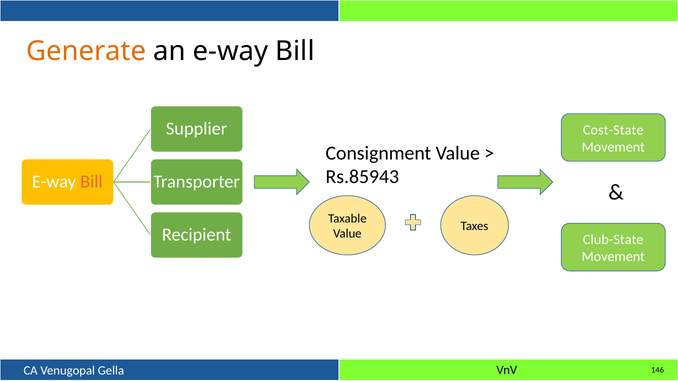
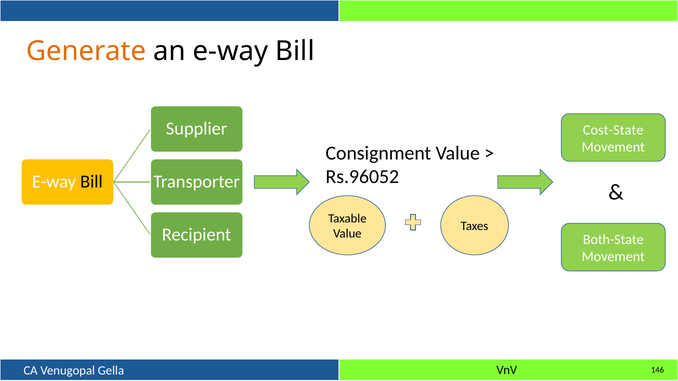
Rs.85943: Rs.85943 -> Rs.96052 (362, 177)
Bill colour: orange -> black (91, 182)
Club-State: Club-State -> Both-State (613, 240)
